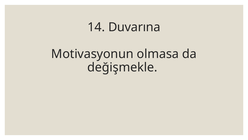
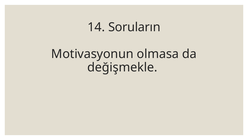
Duvarına: Duvarına -> Soruların (134, 27)
